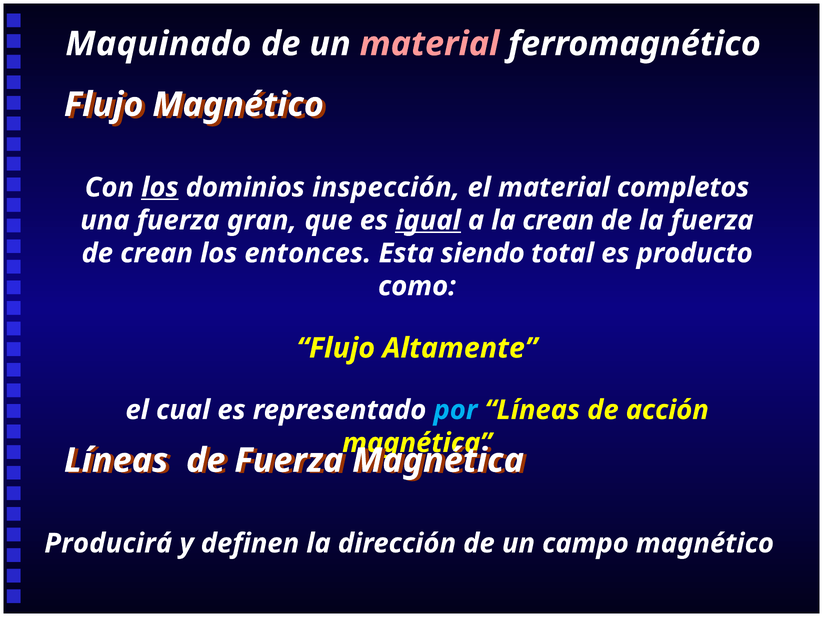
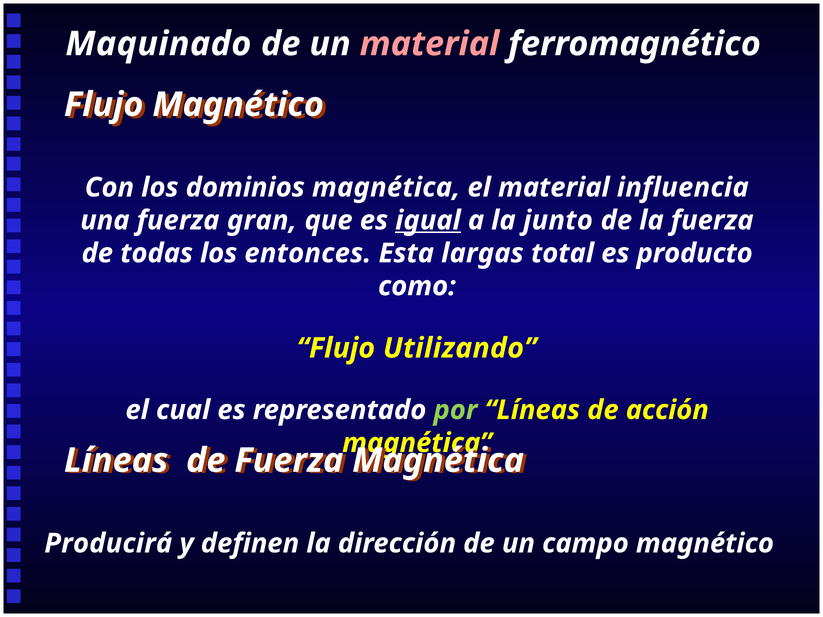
los underline: present -> none (160, 188)
dominios inspección: inspección -> magnética (386, 188)
completos: completos -> influencia (683, 188)
la crean: crean -> junto (558, 220)
de crean: crean -> todas (157, 253)
siendo: siendo -> largas (482, 253)
Altamente: Altamente -> Utilizando (460, 348)
por colour: light blue -> light green (455, 410)
